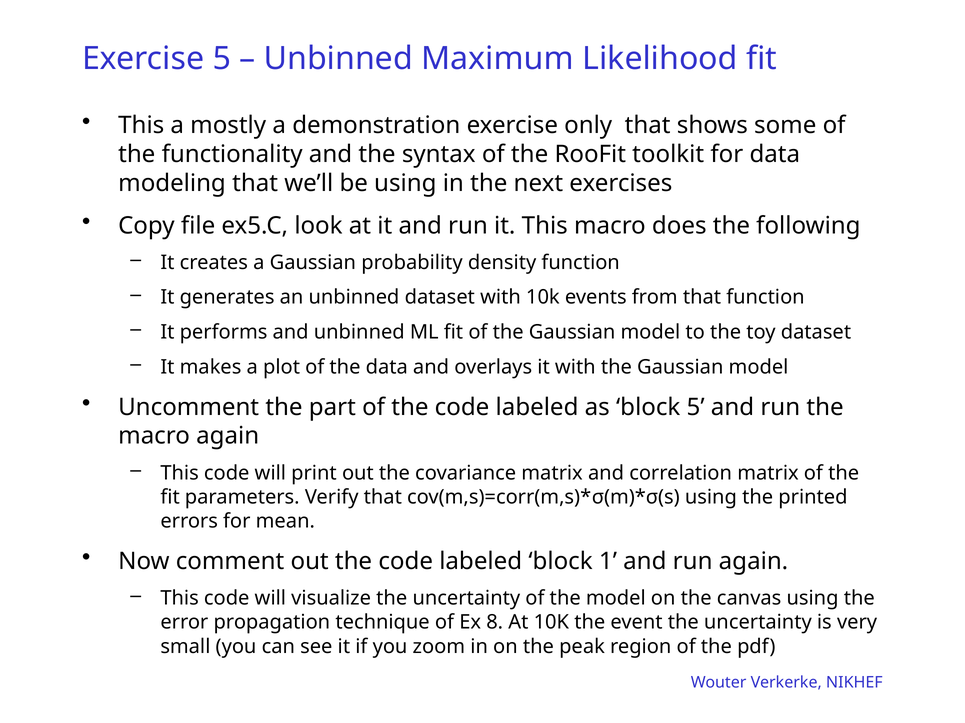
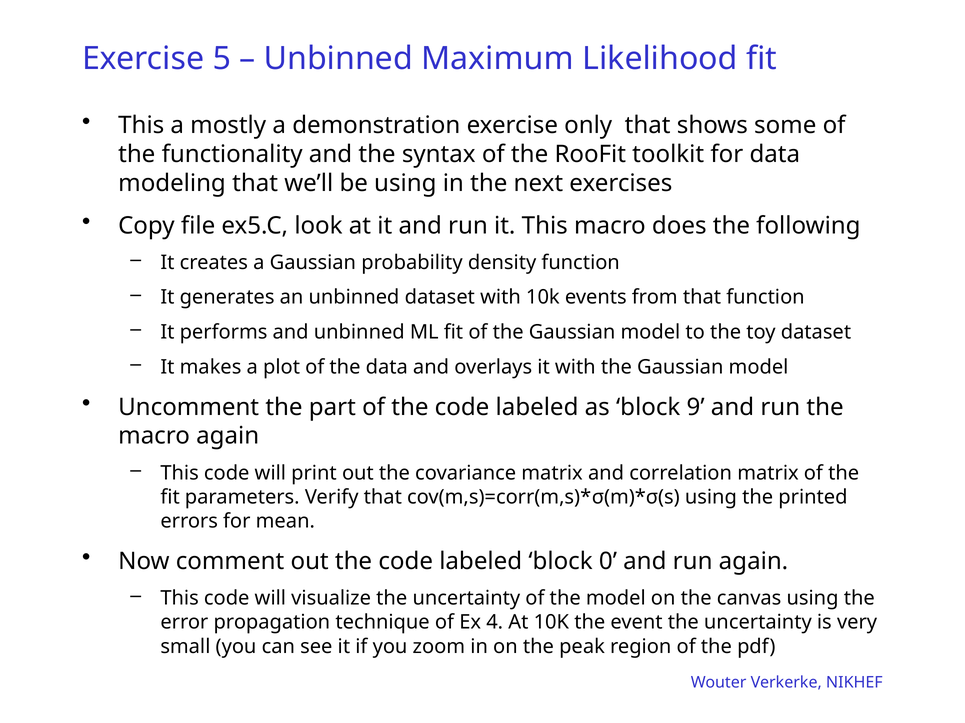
block 5: 5 -> 9 (696, 408)
1: 1 -> 0 (608, 562)
8: 8 -> 4 (495, 623)
